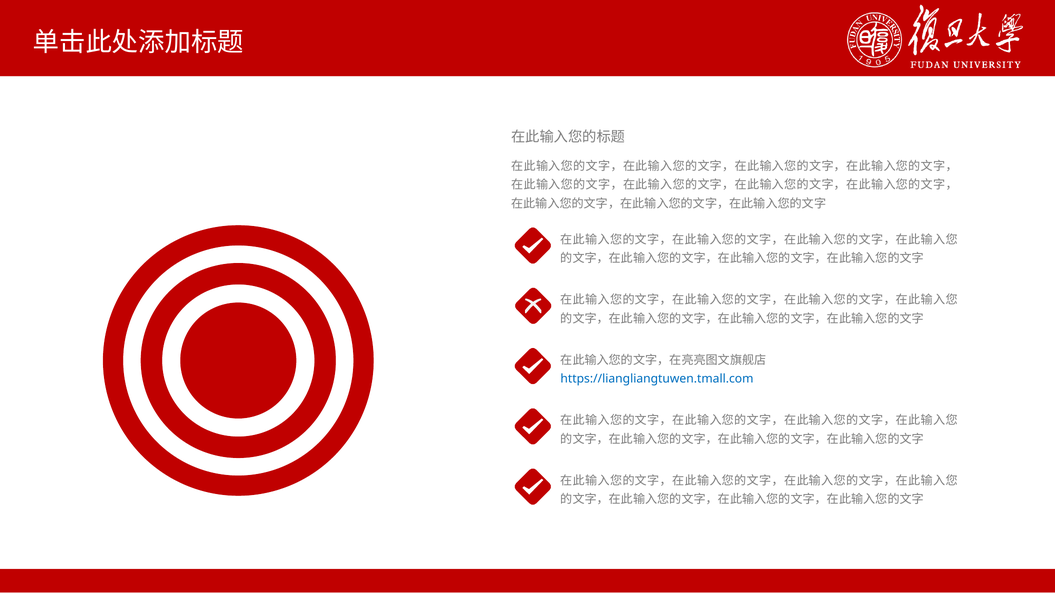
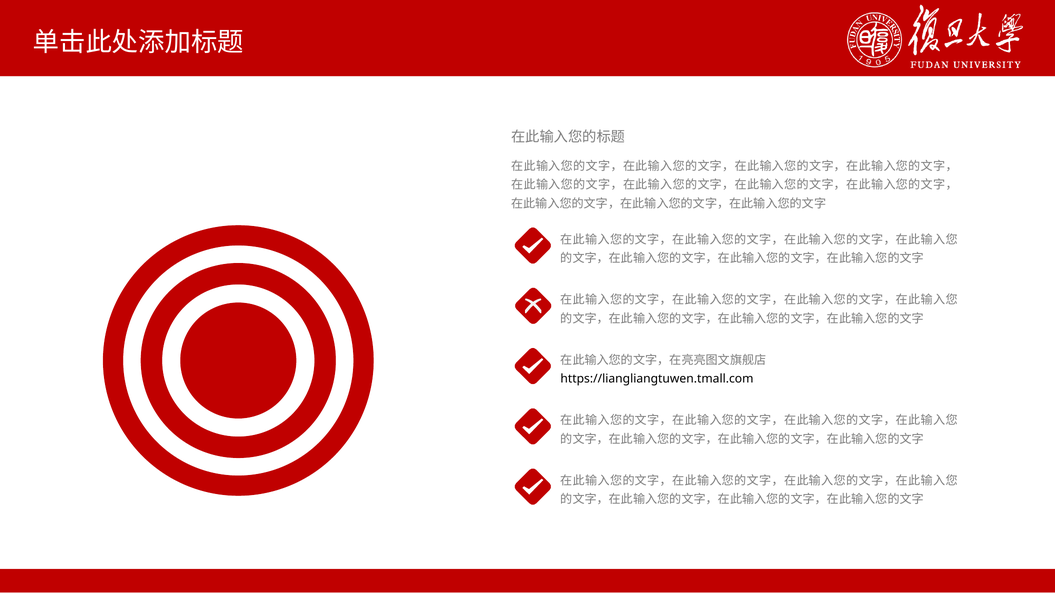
https://liangliangtuwen.tmall.com colour: blue -> black (657, 379)
